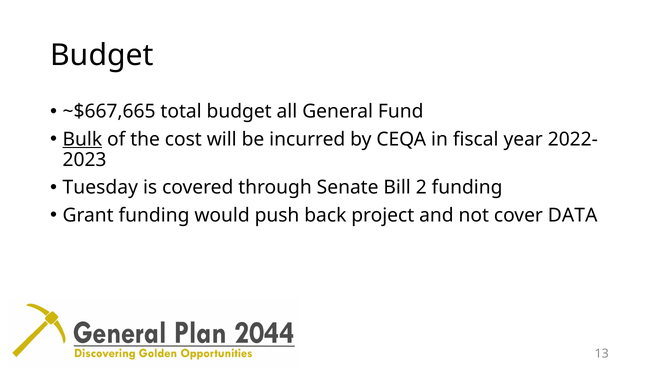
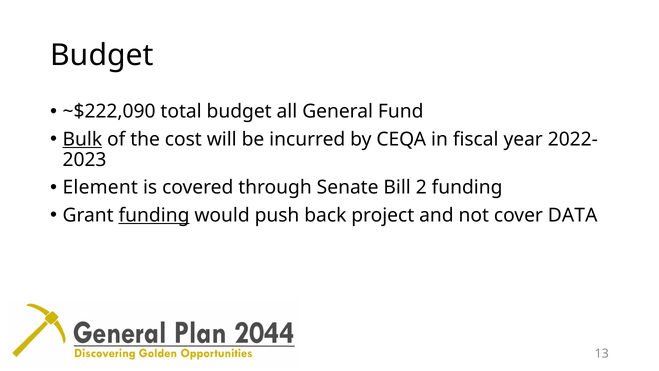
~$667,665: ~$667,665 -> ~$222,090 (109, 111)
Tuesday: Tuesday -> Element (100, 187)
funding underline: none -> present (154, 215)
